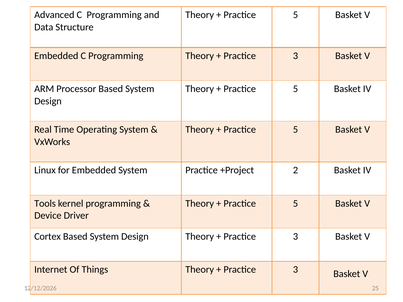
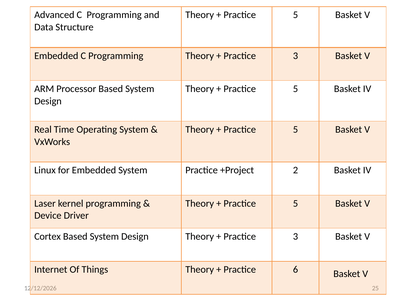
Tools: Tools -> Laser (45, 204)
3: 3 -> 6 (296, 270)
